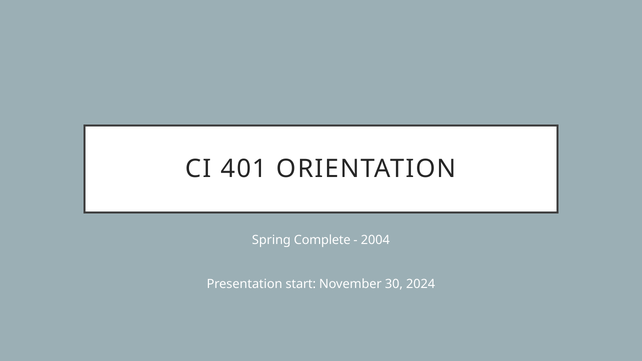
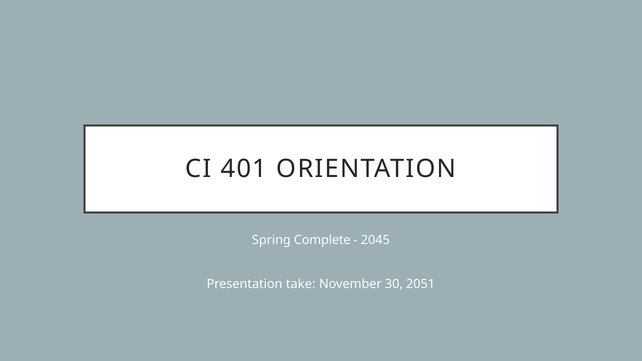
2004: 2004 -> 2045 (375, 240)
start: start -> take (301, 284)
2024: 2024 -> 2051 (421, 284)
